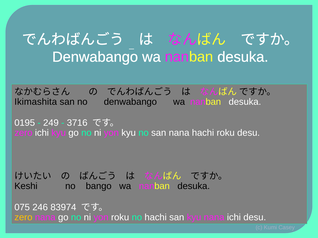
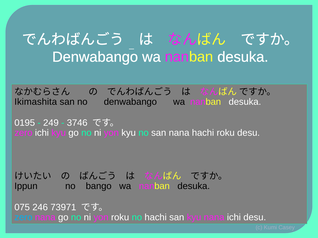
3716: 3716 -> 3746 (77, 123)
Keshi: Keshi -> Ippun (26, 187)
83974: 83974 -> 73971 (63, 208)
zero colour: yellow -> light blue (23, 218)
